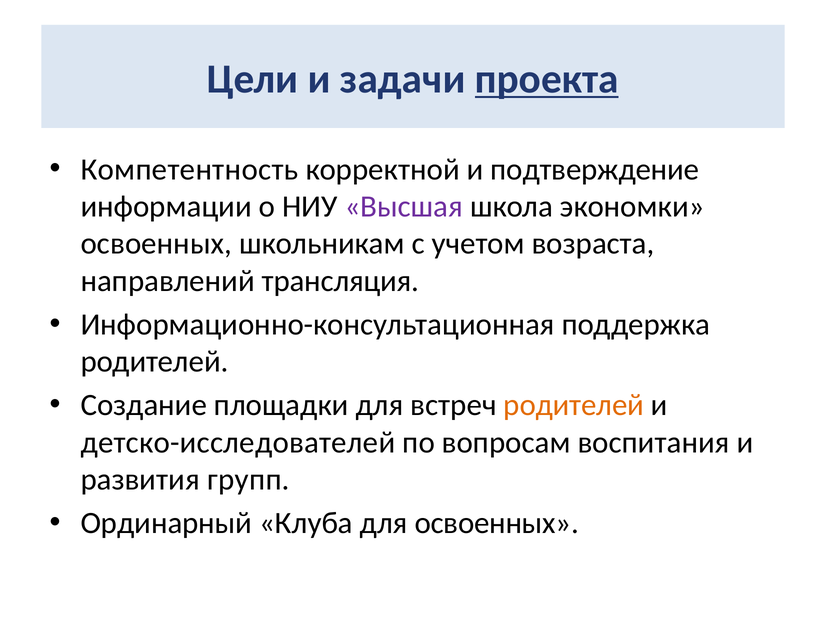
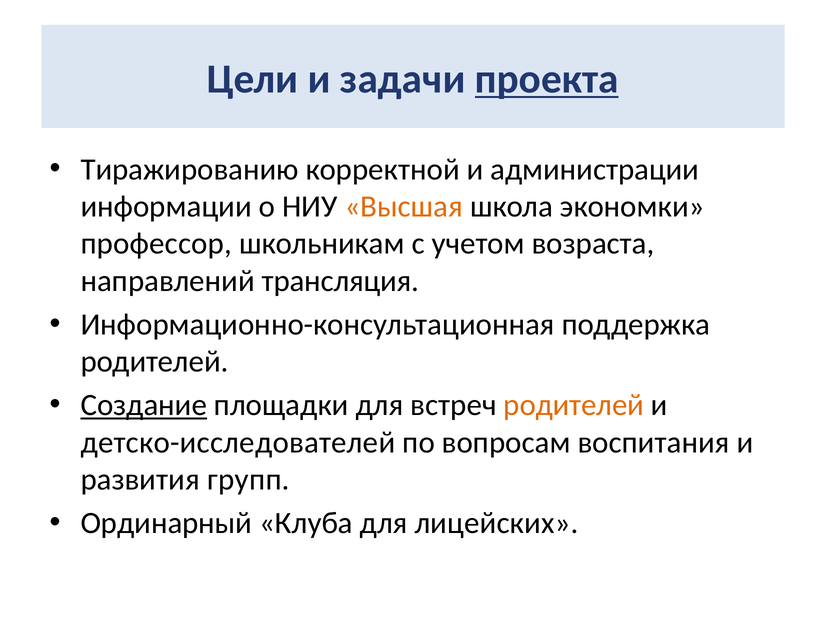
Компетентность: Компетентность -> Тиражированию (190, 169)
подтверждение: подтверждение -> администрации (595, 169)
Высшая colour: purple -> orange (404, 207)
освоенных: освоенных -> профессор (156, 244)
Создание underline: none -> present (144, 406)
для освоенных: освоенных -> лицейских (497, 524)
